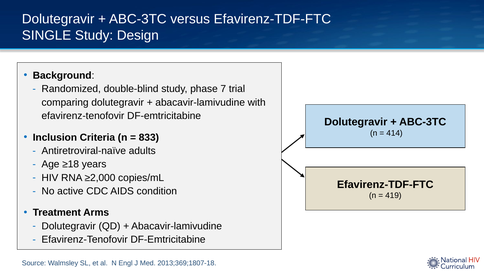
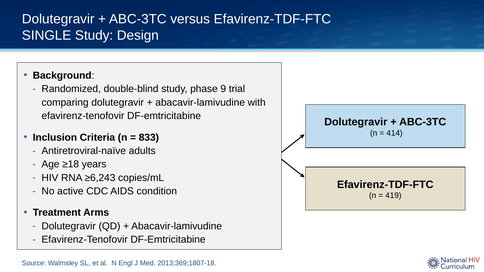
7: 7 -> 9 (223, 89)
≥2,000: ≥2,000 -> ≥6,243 (100, 178)
